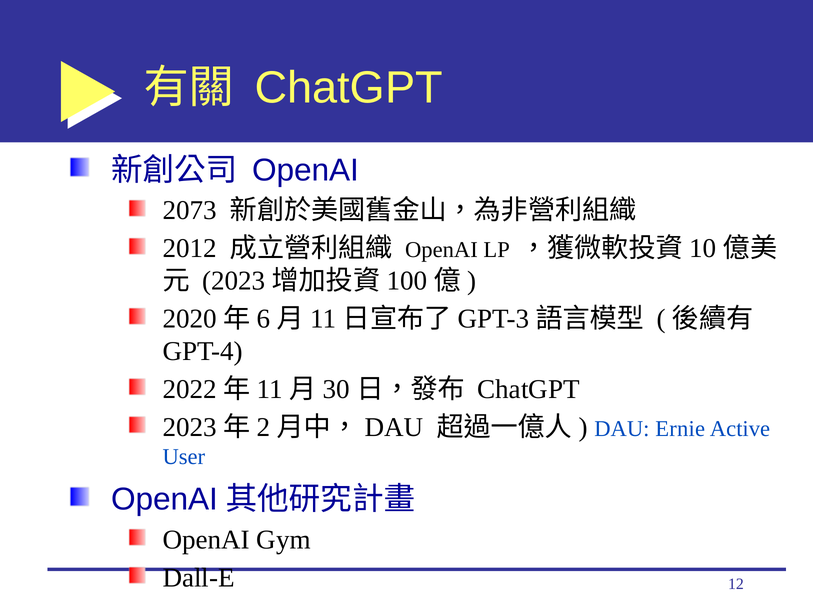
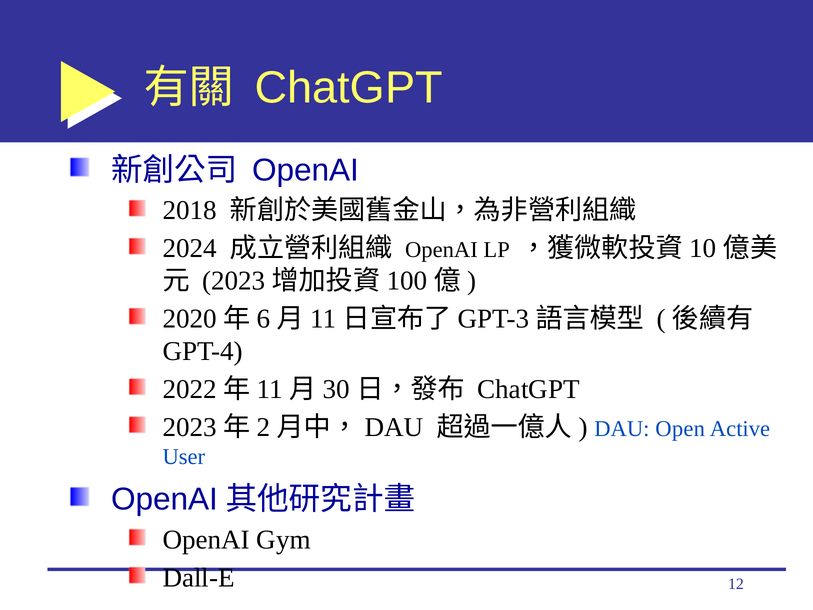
2073: 2073 -> 2018 (190, 210)
2012: 2012 -> 2024 (190, 248)
Ernie: Ernie -> Open (680, 429)
